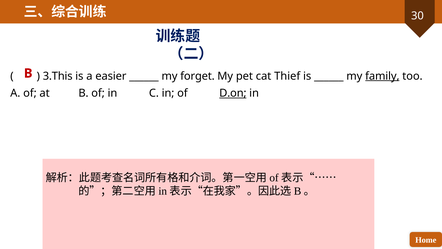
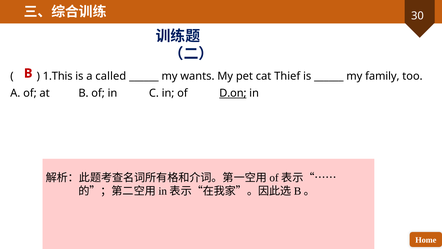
3.This: 3.This -> 1.This (58, 76)
easier: easier -> called (111, 76)
forget: forget -> wants (197, 76)
family underline: present -> none (382, 76)
